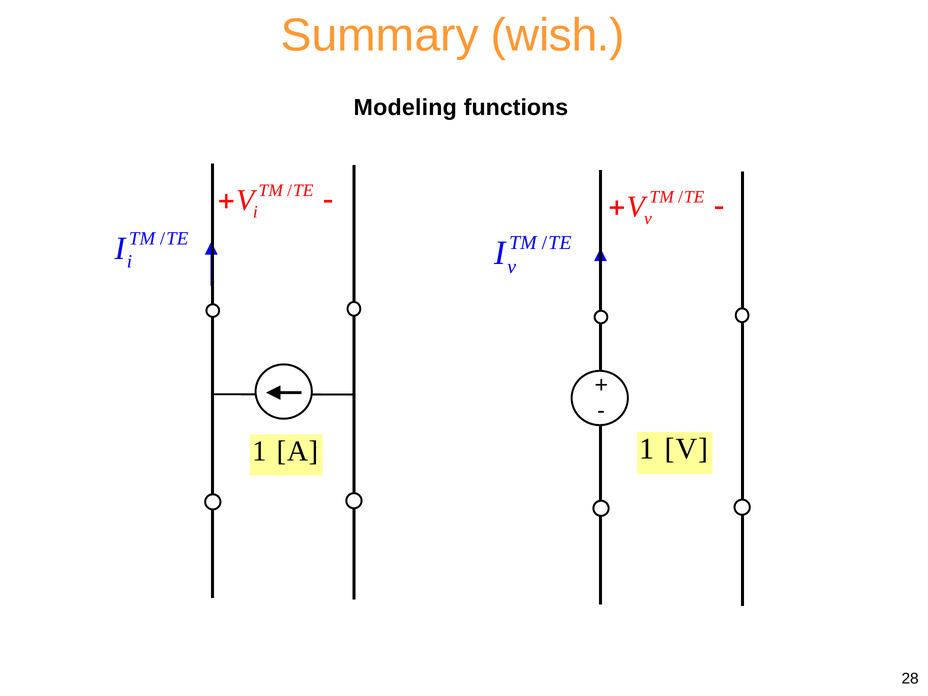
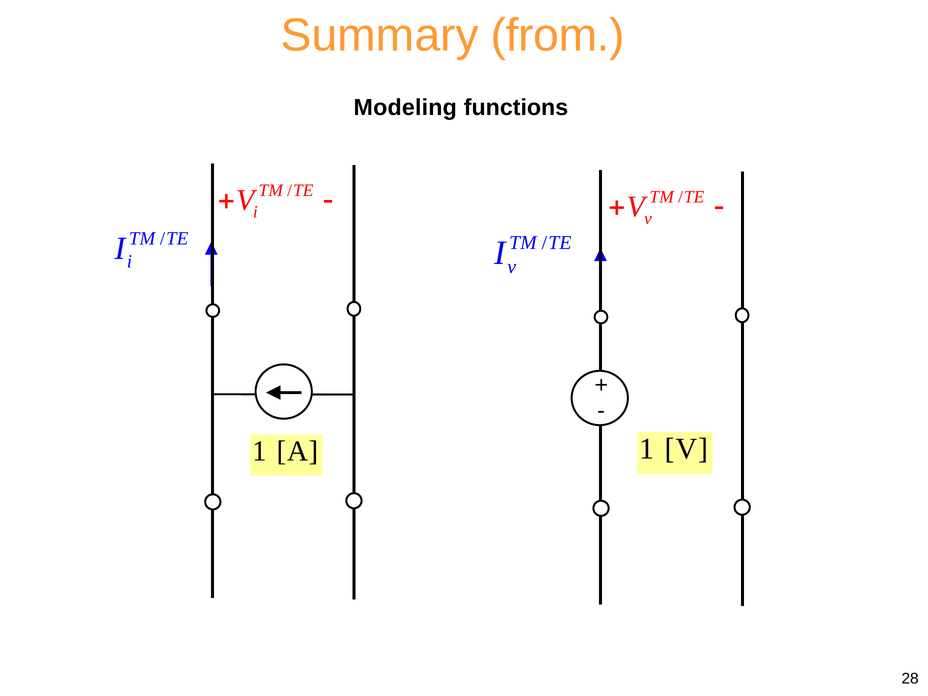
wish: wish -> from (558, 36)
